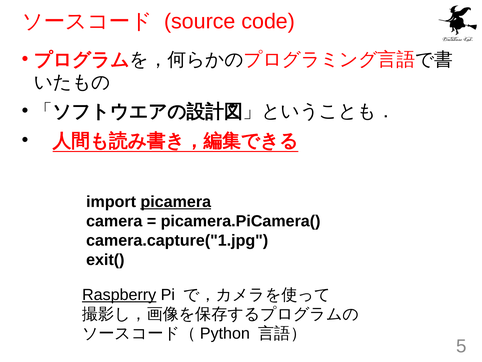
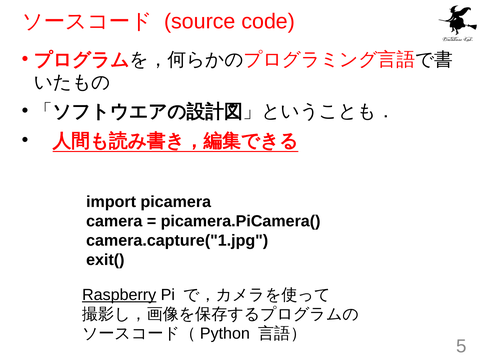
picamera underline: present -> none (176, 202)
